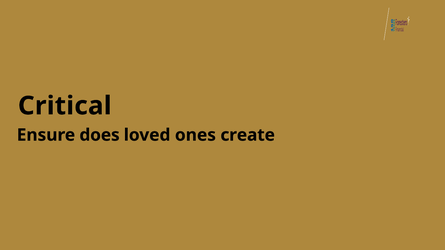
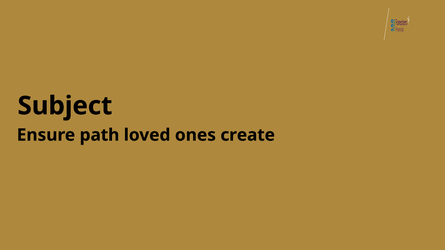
Critical: Critical -> Subject (65, 106)
does: does -> path (99, 135)
